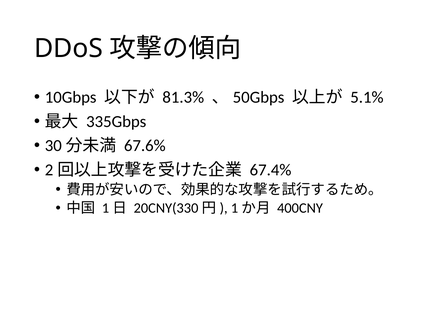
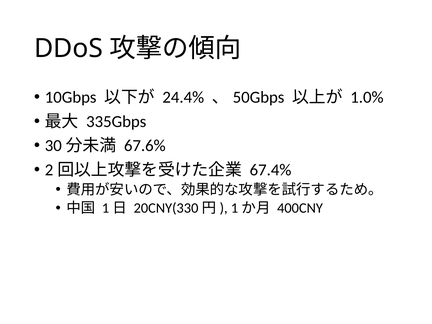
81.3%: 81.3% -> 24.4% (183, 97)
5.1%: 5.1% -> 1.0% (367, 97)
